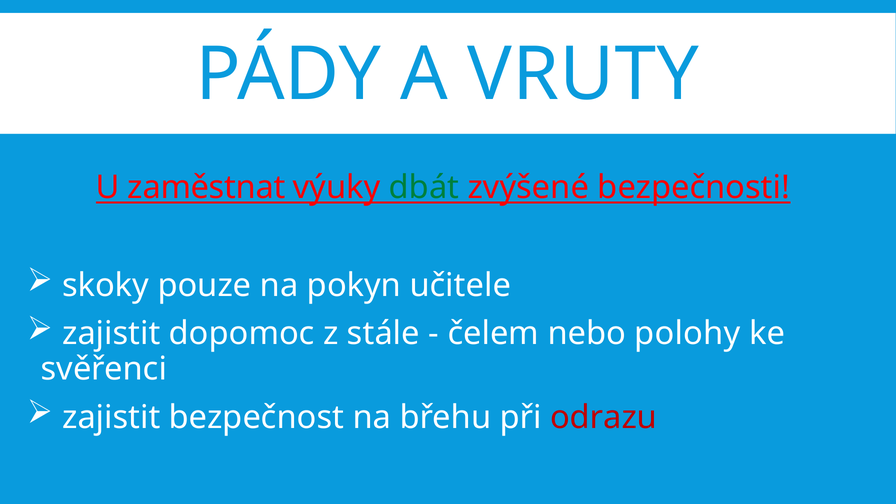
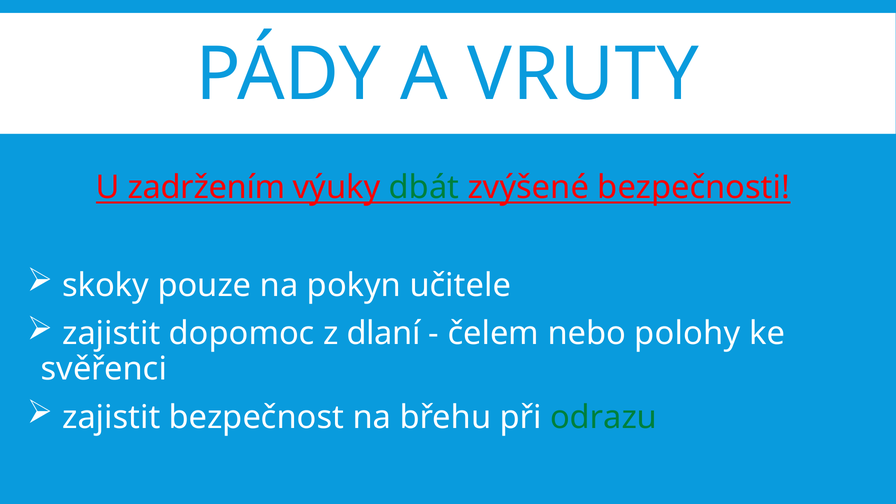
zaměstnat: zaměstnat -> zadržením (206, 188)
stále: stále -> dlaní (384, 334)
odrazu colour: red -> green (604, 417)
